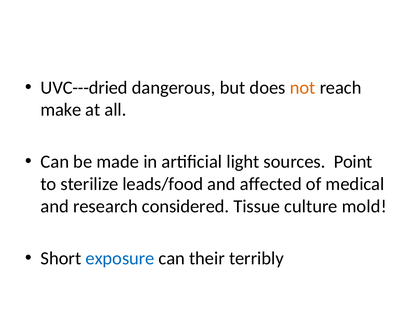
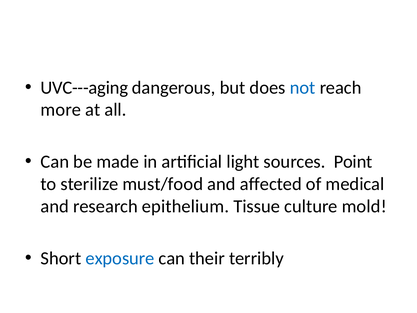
UVC---dried: UVC---dried -> UVC---aging (84, 87)
not colour: orange -> blue (303, 87)
make: make -> more (61, 110)
leads/food: leads/food -> must/food (163, 184)
considered: considered -> epithelium (186, 206)
